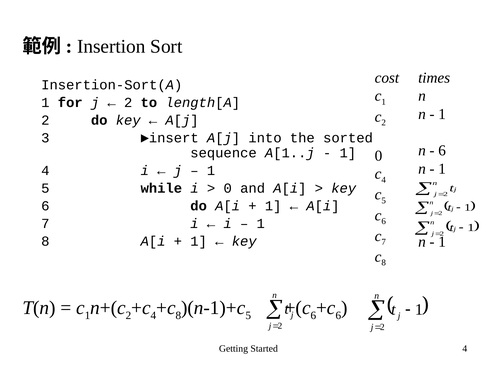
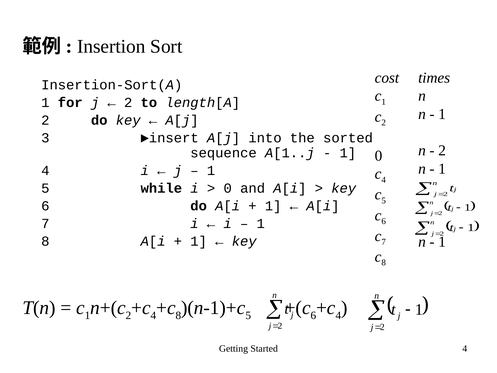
6: 6 -> 2 (442, 151)
6: 6 -> 4 (338, 315)
